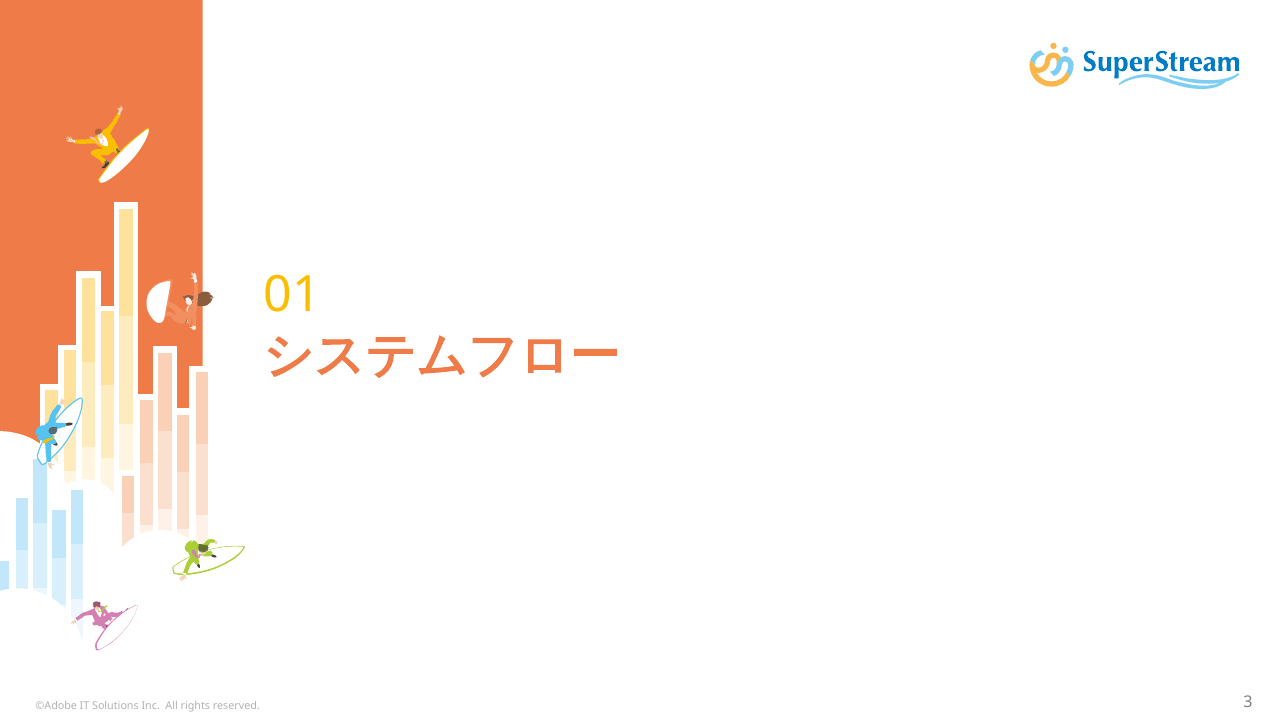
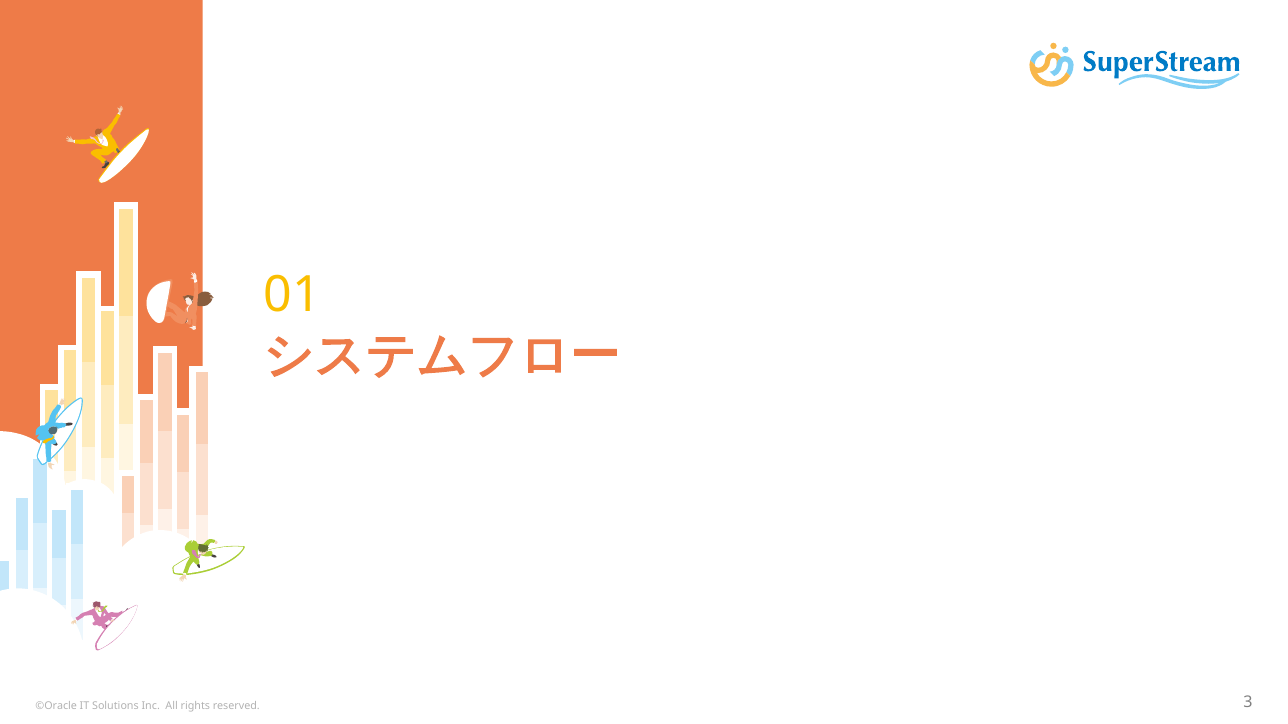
©Adobe: ©Adobe -> ©Oracle (56, 706)
